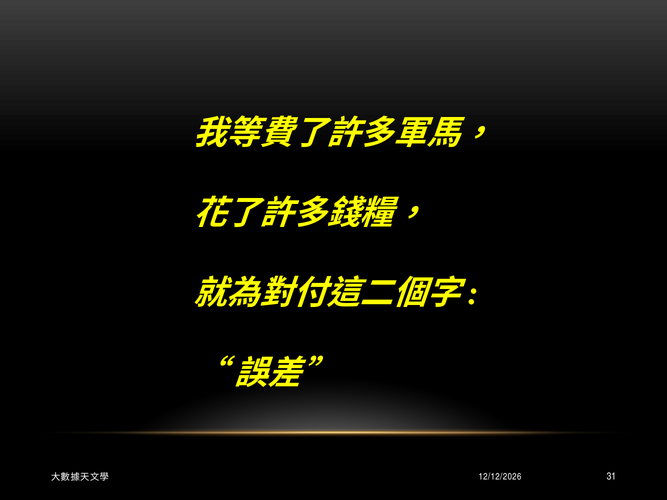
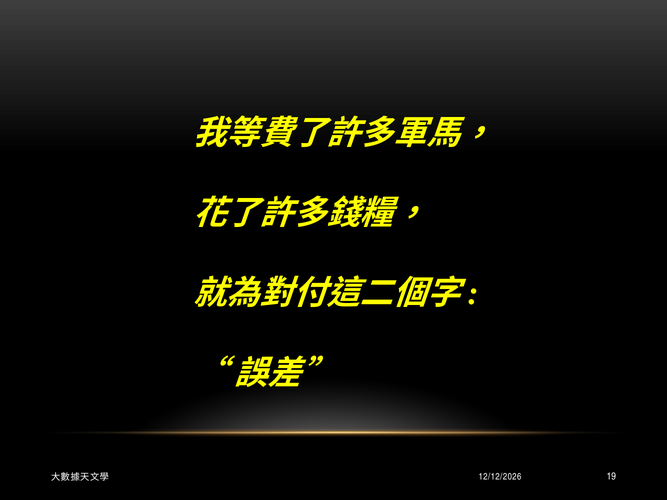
31: 31 -> 19 (611, 477)
